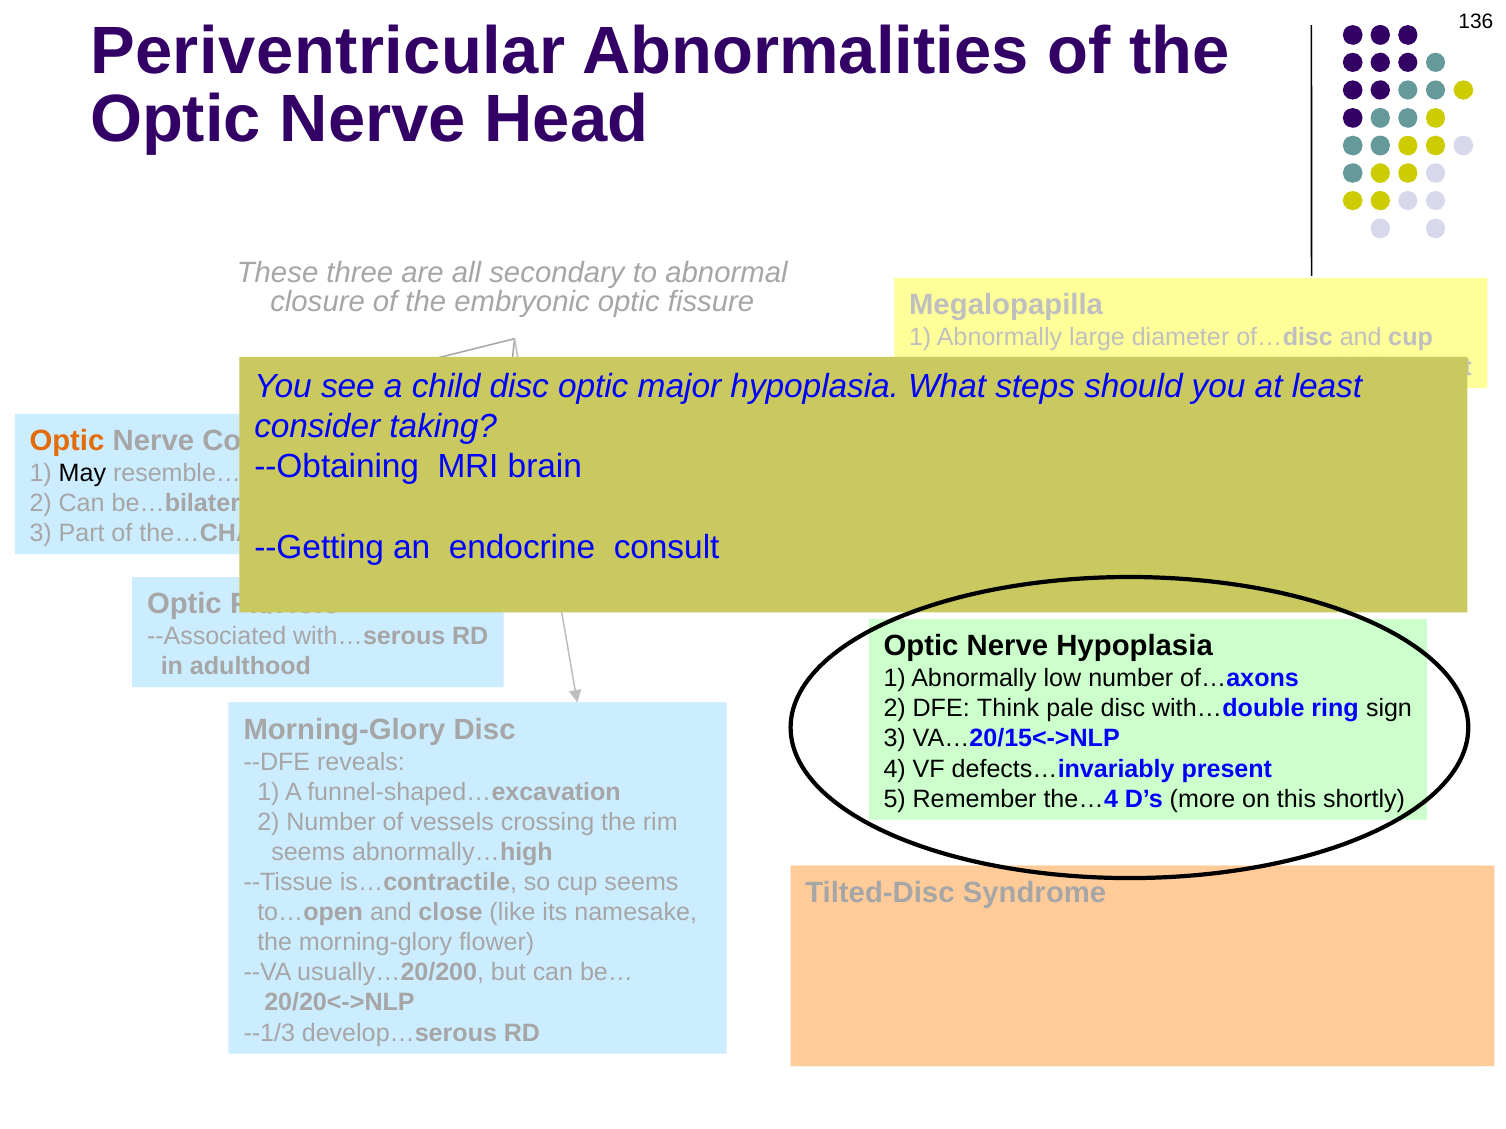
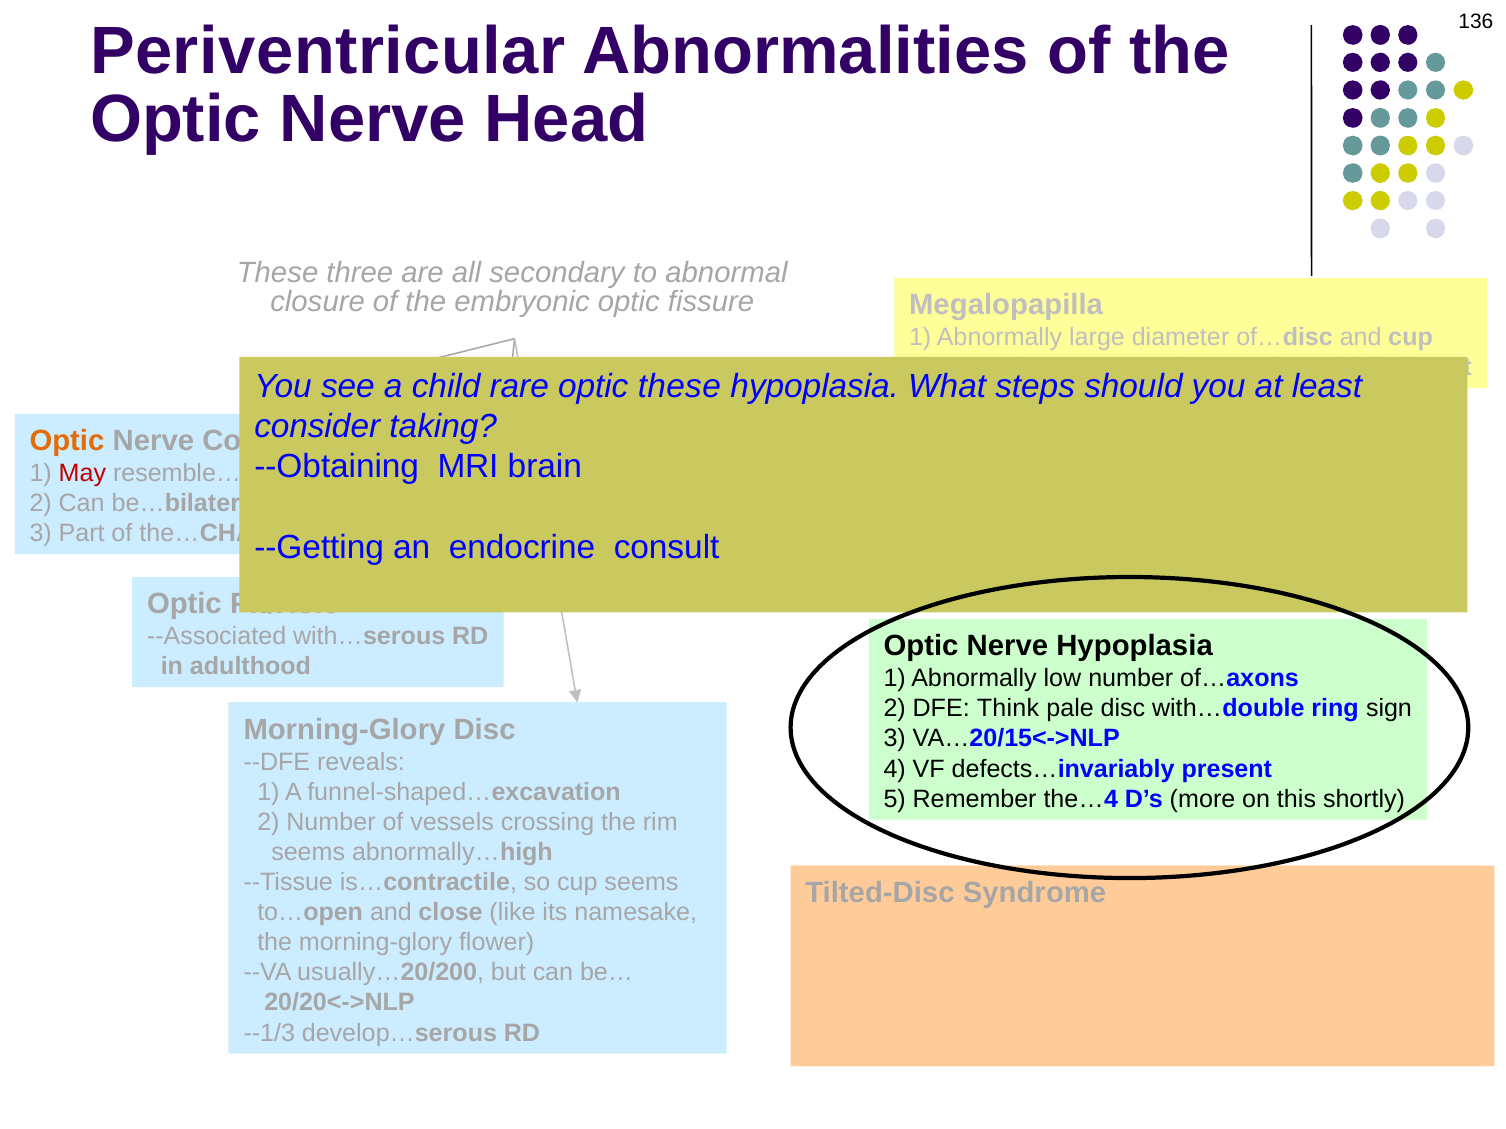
child disc: disc -> rare (519, 387)
optic major: major -> these (679, 387)
May colour: black -> red (82, 474)
